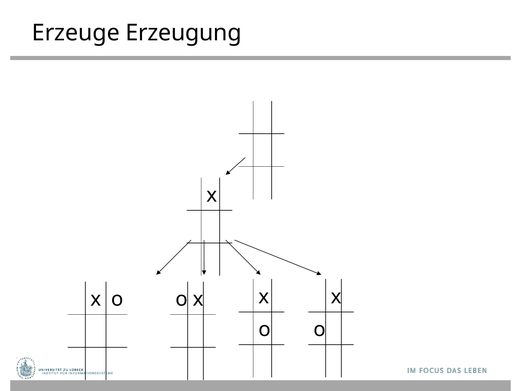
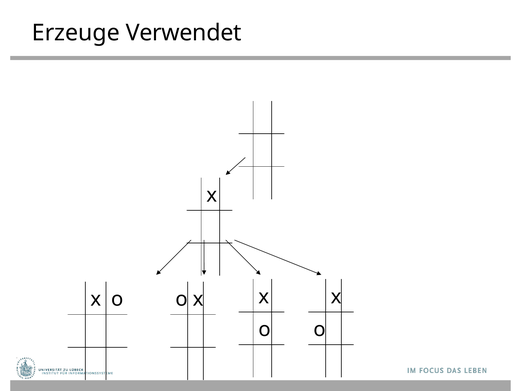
Erzeugung: Erzeugung -> Verwendet (184, 33)
